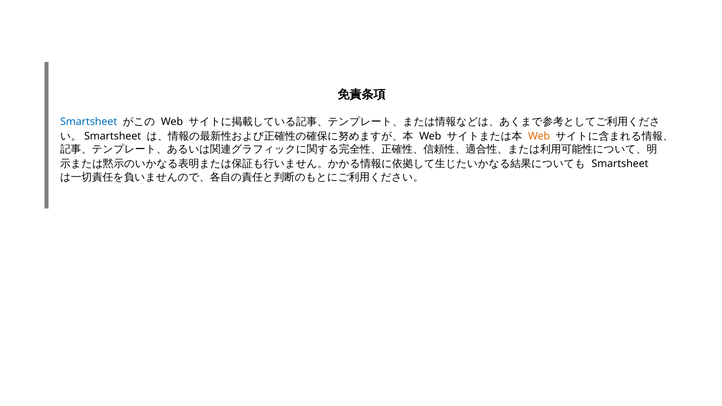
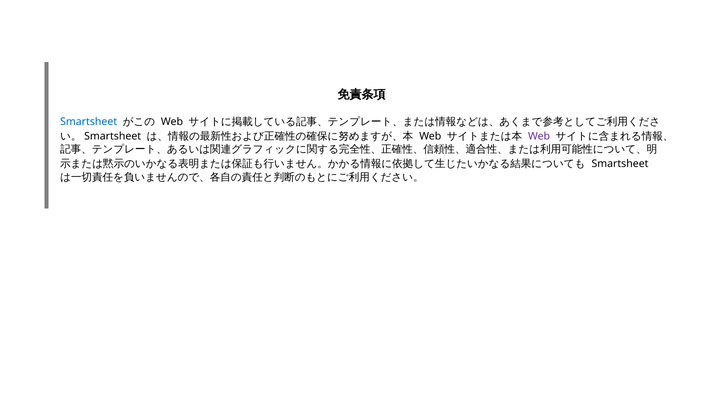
Web colour: orange -> purple (539, 136)
